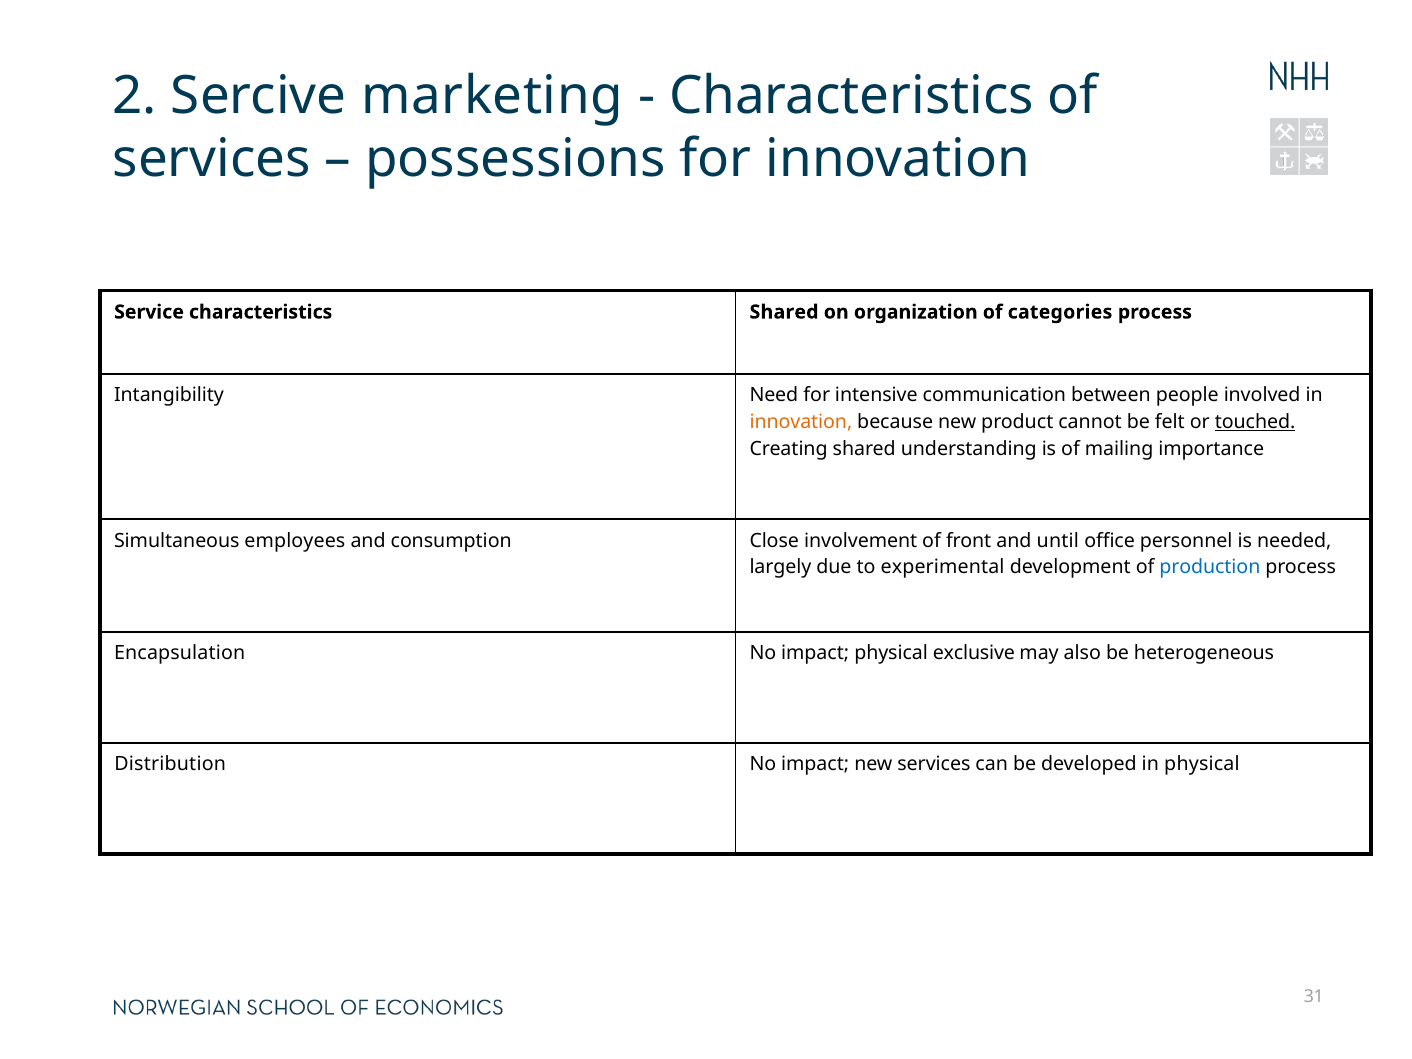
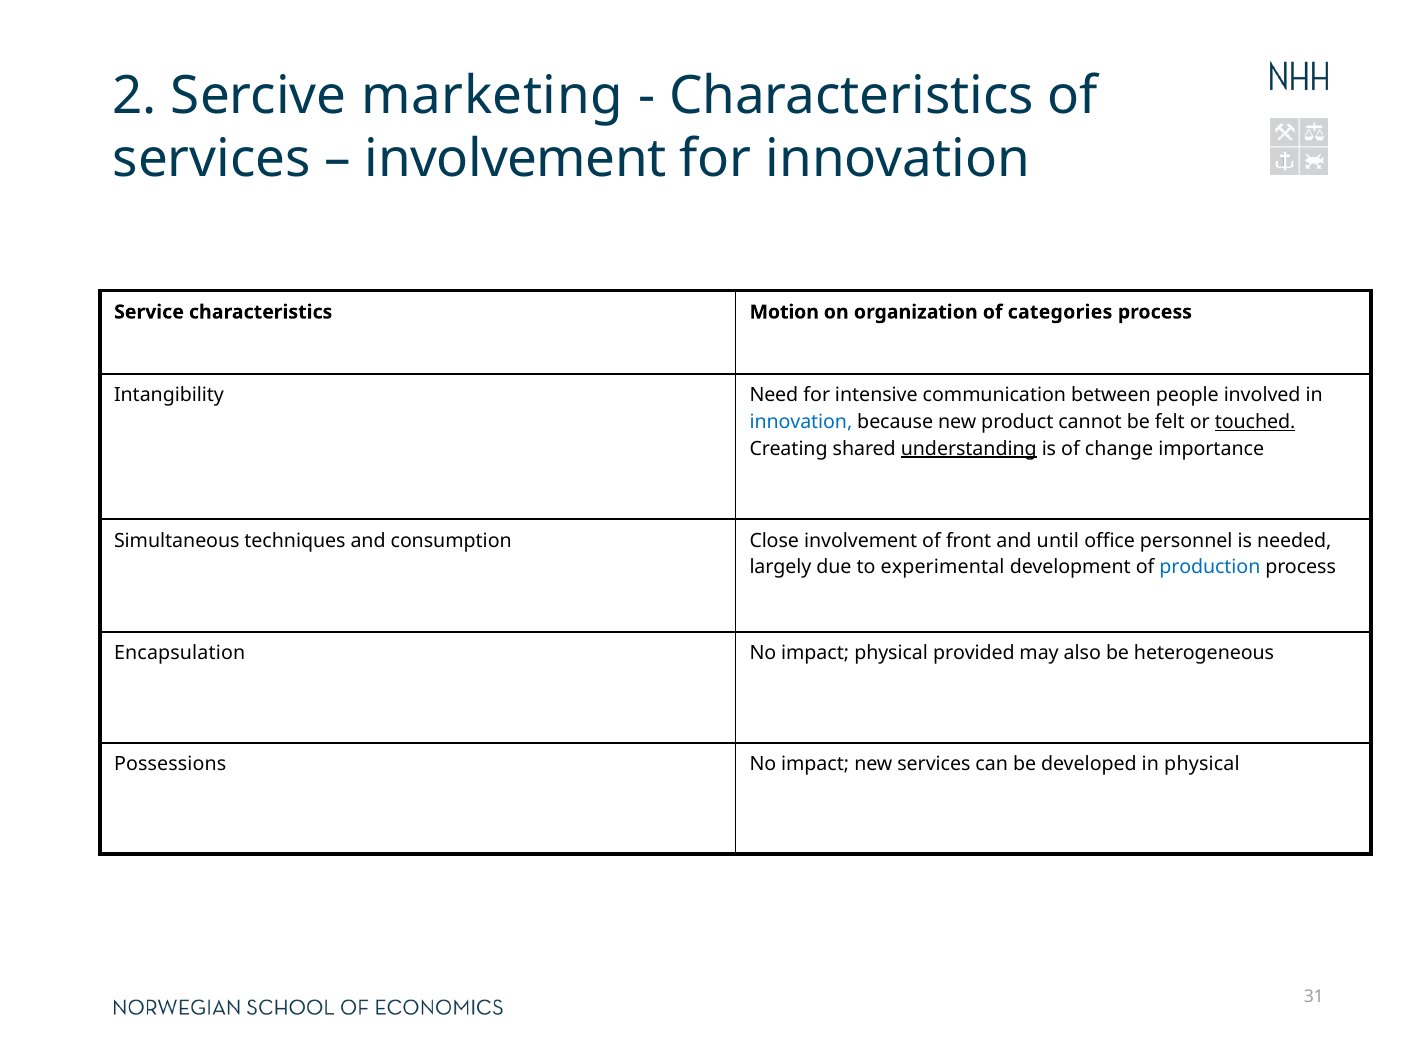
possessions: possessions -> involvement (516, 159)
characteristics Shared: Shared -> Motion (784, 312)
innovation colour: orange -> blue (801, 422)
understanding underline: none -> present (969, 449)
mailing: mailing -> change (1119, 449)
employees: employees -> techniques (295, 541)
exclusive: exclusive -> provided (974, 653)
Distribution: Distribution -> Possessions (170, 765)
